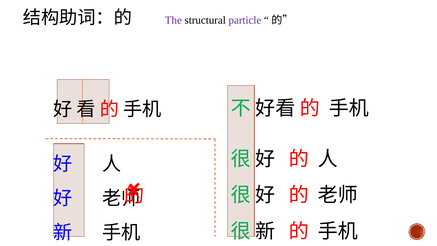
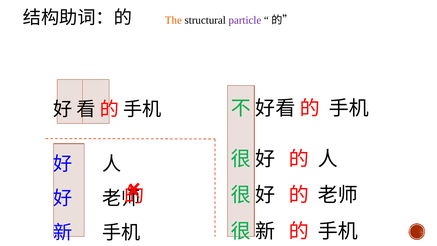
The colour: purple -> orange (173, 20)
